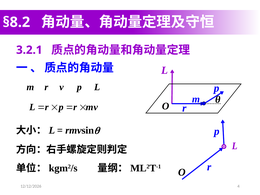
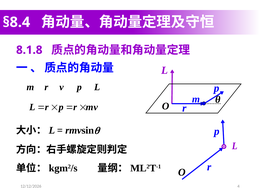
§8.2: §8.2 -> §8.4 (16, 22)
3.2.1: 3.2.1 -> 8.1.8 (29, 50)
